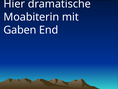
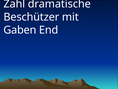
Hier: Hier -> Zahl (14, 4)
Moabiterin: Moabiterin -> Beschützer (31, 17)
